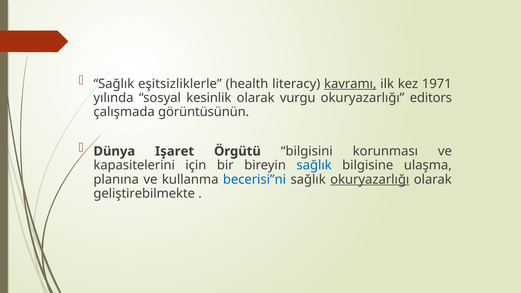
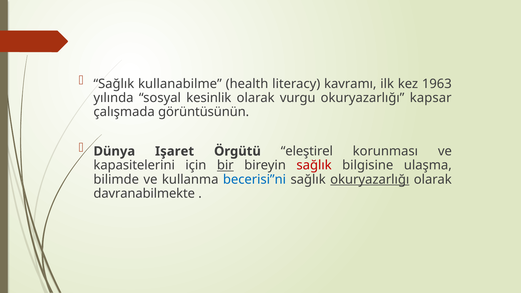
eşitsizliklerle: eşitsizliklerle -> kullanabilme (180, 84)
kavramı underline: present -> none (350, 84)
1971: 1971 -> 1963 (437, 84)
editors: editors -> kapsar (431, 98)
bilgisini: bilgisini -> eleştirel (307, 151)
bir underline: none -> present (225, 165)
sağlık colour: blue -> red (314, 165)
planına: planına -> bilimde (116, 179)
geliştirebilmekte: geliştirebilmekte -> davranabilmekte (144, 193)
